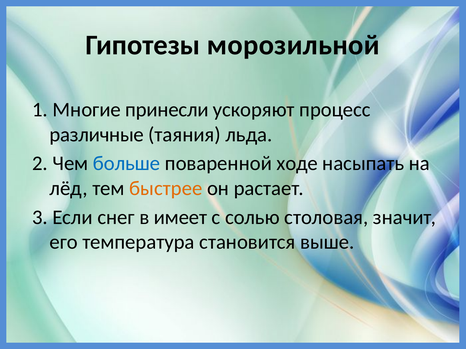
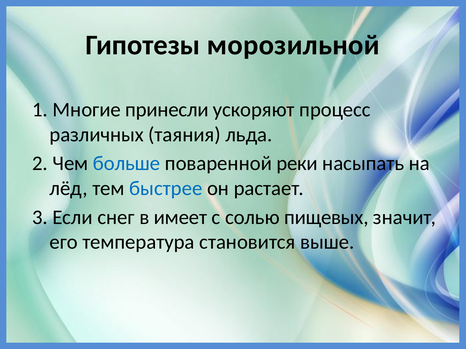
различные: различные -> различных (97, 135)
ходе: ходе -> реки (297, 164)
быстрее colour: orange -> blue (166, 189)
столовая: столовая -> пищевых (326, 218)
